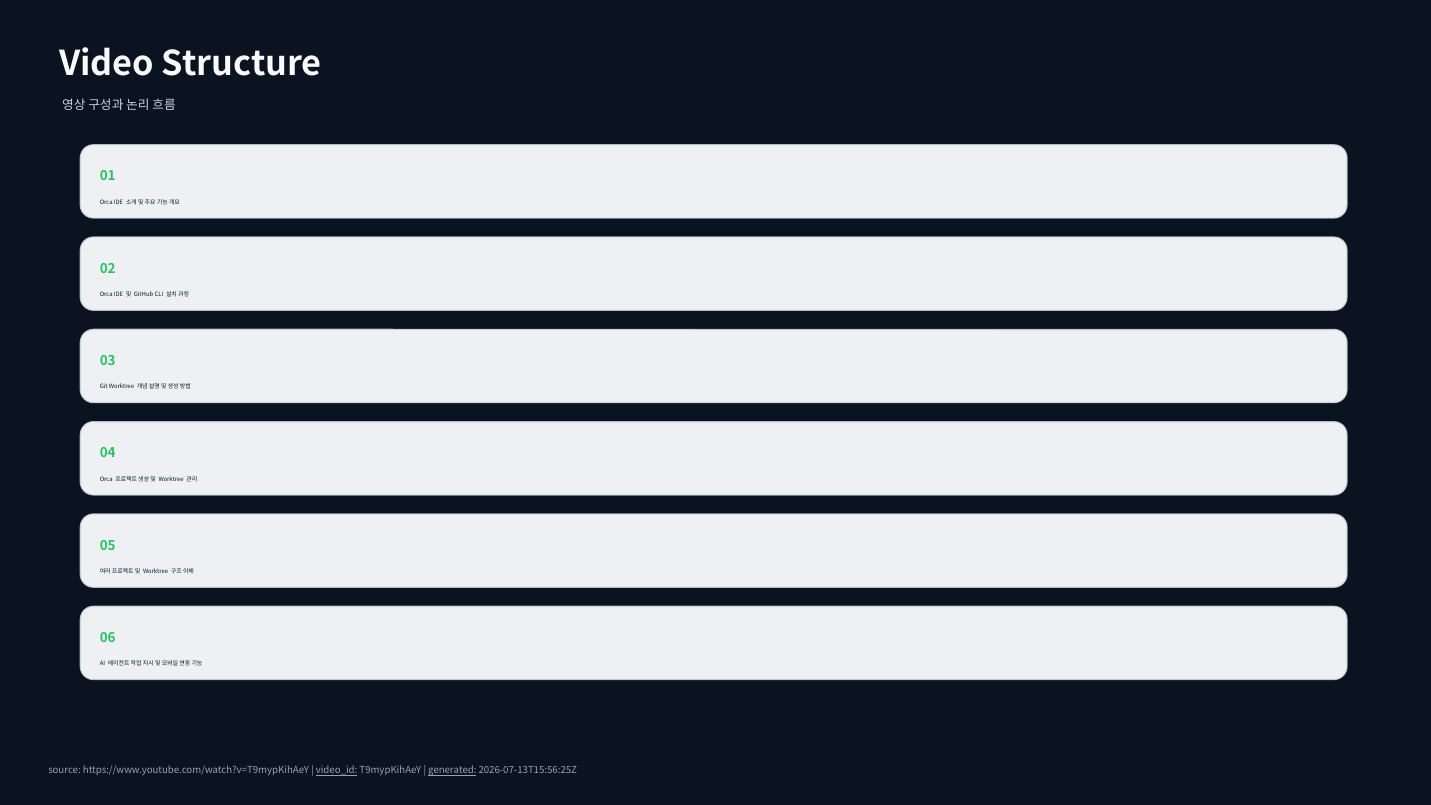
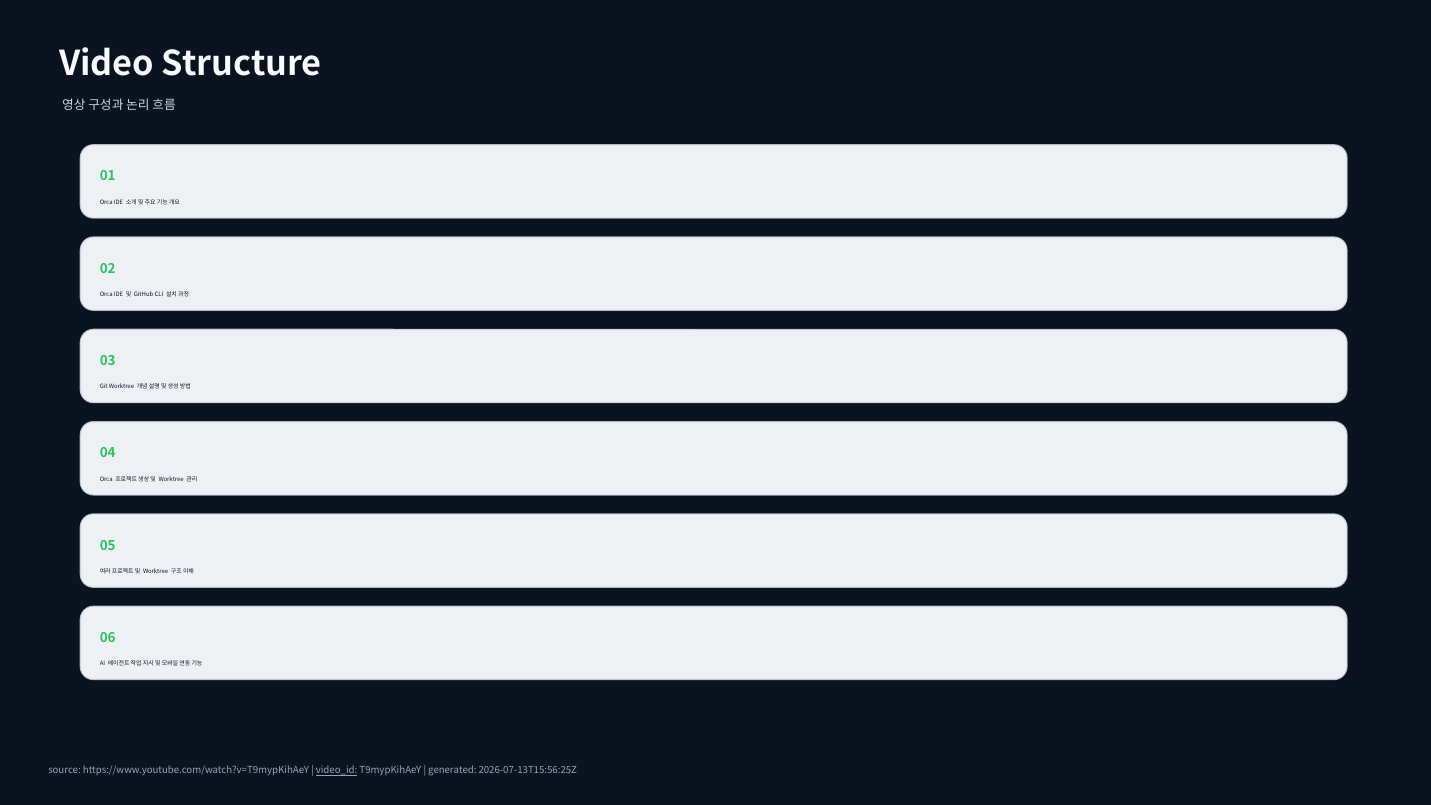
generated underline: present -> none (452, 771)
